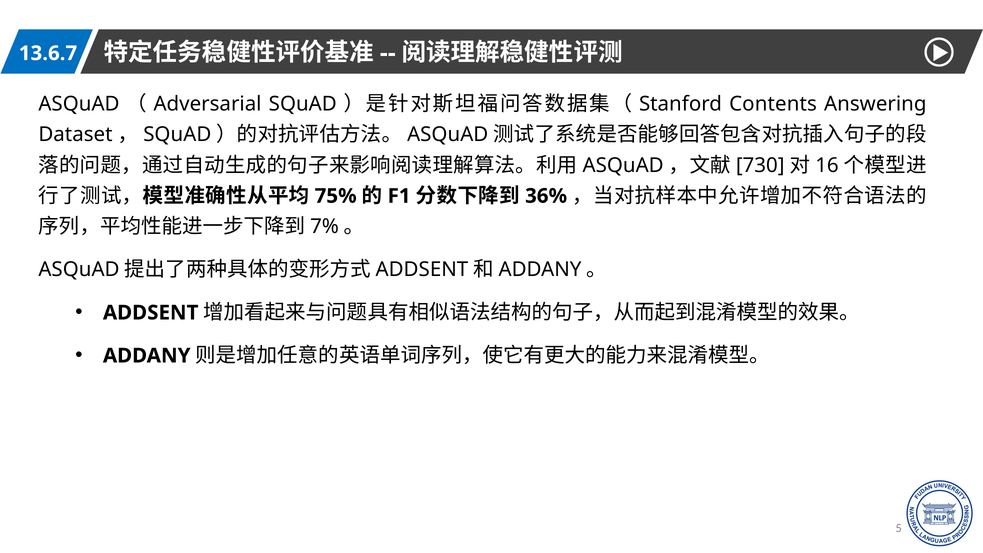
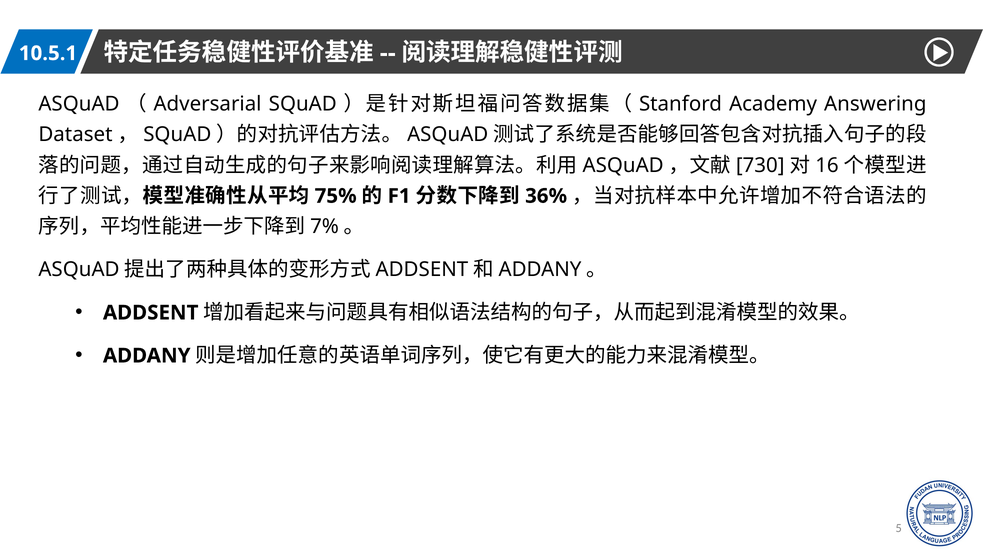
13.6.7: 13.6.7 -> 10.5.1 (48, 53)
Contents: Contents -> Academy (773, 104)
